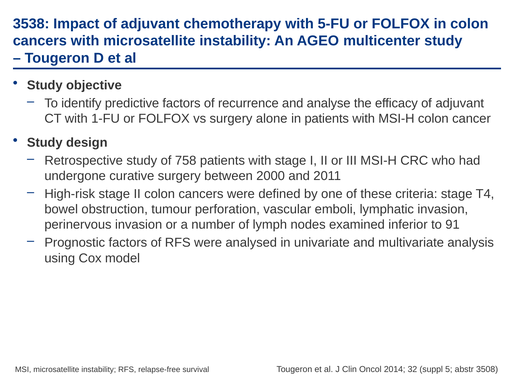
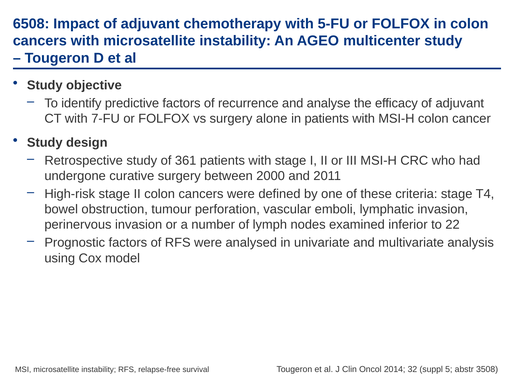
3538: 3538 -> 6508 (31, 24)
1-FU: 1-FU -> 7-FU (106, 119)
758: 758 -> 361 (186, 161)
91: 91 -> 22 (453, 225)
